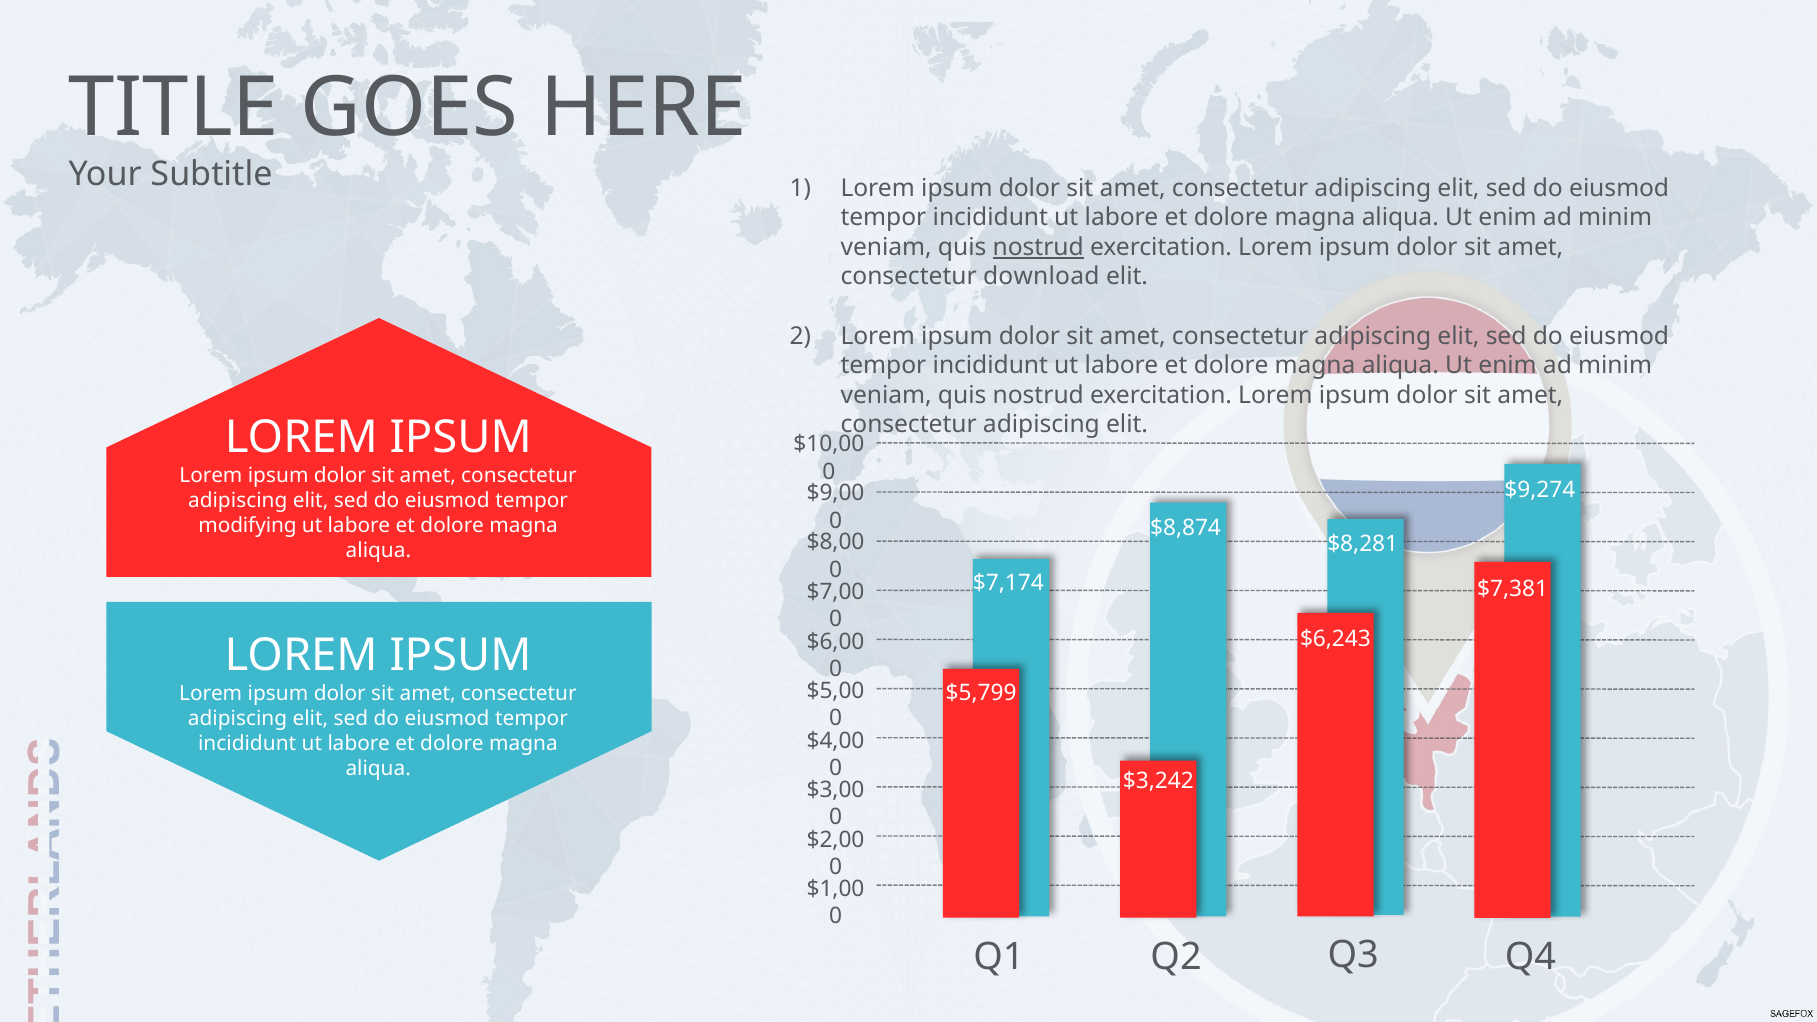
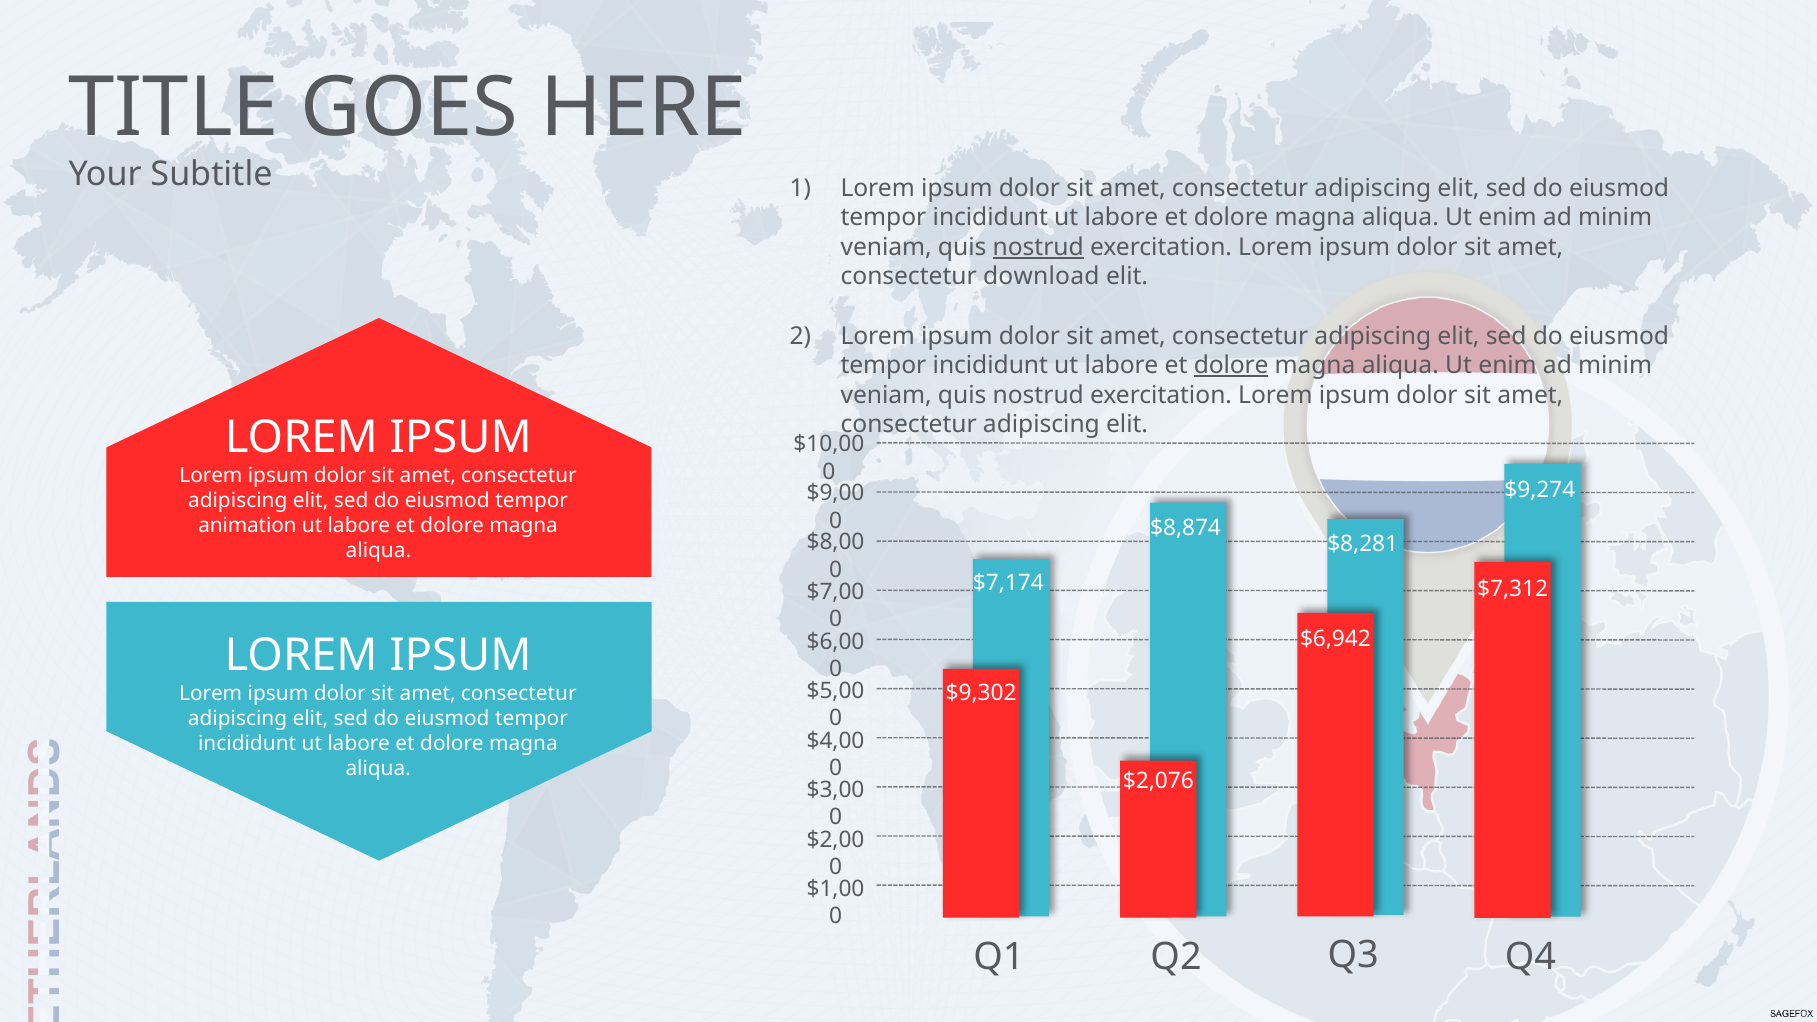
dolore underline: none -> present (1231, 365)
modifying: modifying -> animation (248, 525)
$7,381: $7,381 -> $7,312 (1513, 590)
$6,243: $6,243 -> $6,942 (1335, 639)
$5,799: $5,799 -> $9,302 (981, 693)
$3,242: $3,242 -> $2,076 (1158, 781)
